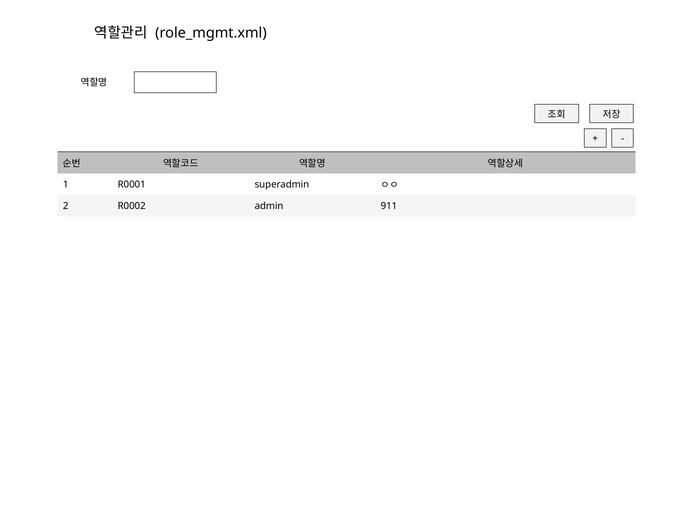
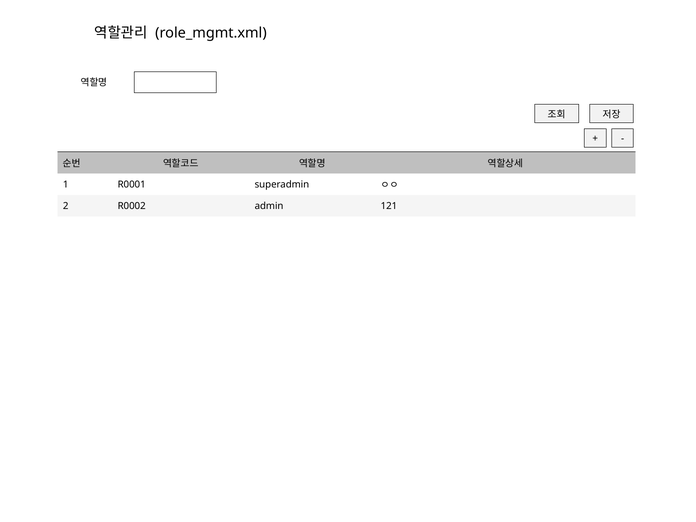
911: 911 -> 121 (389, 206)
